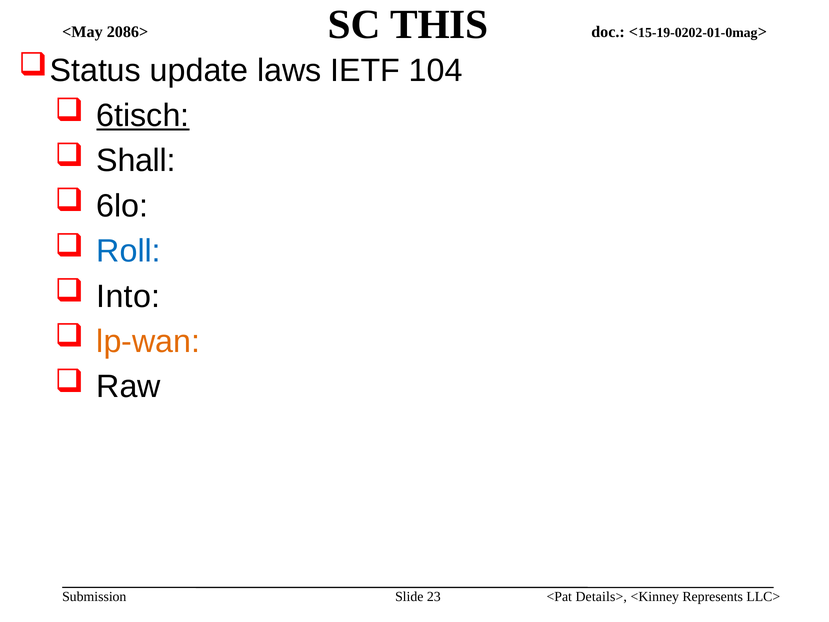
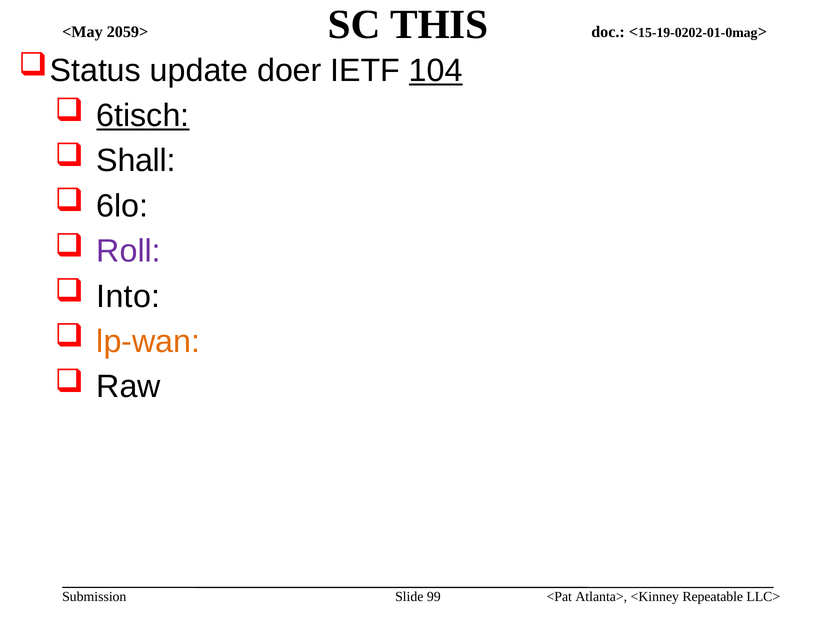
2086>: 2086> -> 2059> (128, 32)
laws: laws -> doer (289, 70)
104 underline: none -> present (436, 70)
Roll colour: blue -> purple (129, 251)
23: 23 -> 99 (434, 596)
Details>: Details> -> Atlanta> (601, 596)
Represents: Represents -> Repeatable (713, 596)
